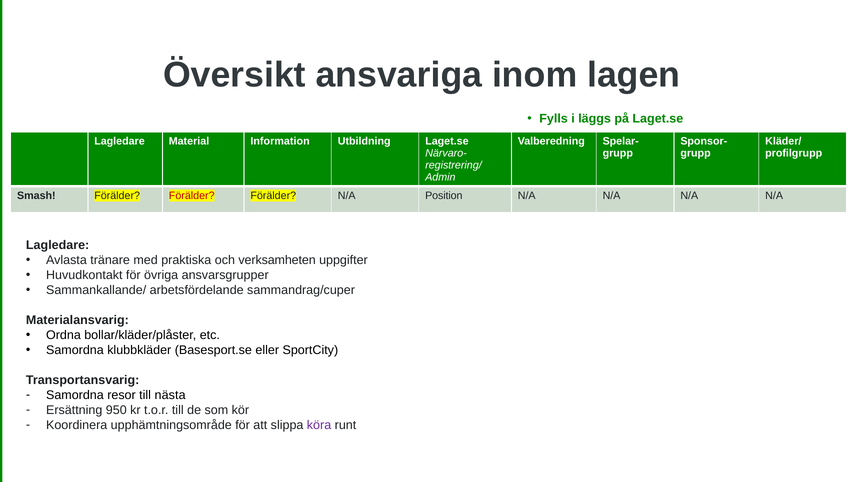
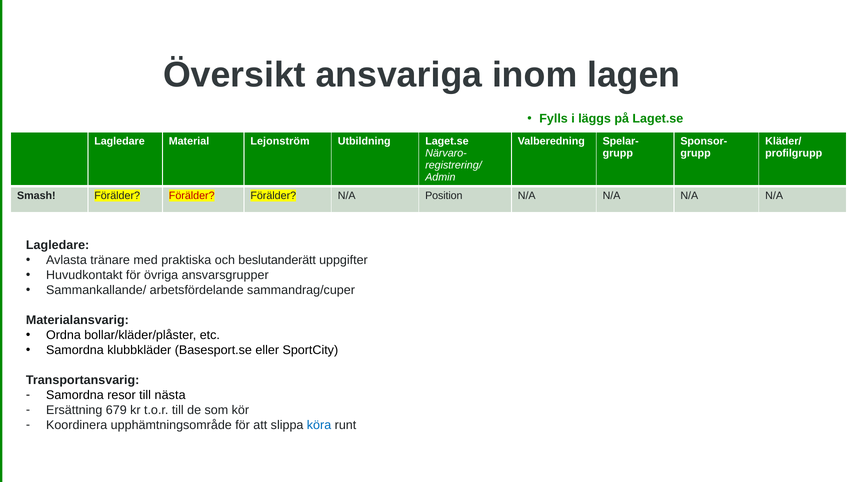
Information: Information -> Lejonström (280, 141)
verksamheten: verksamheten -> beslutanderätt (277, 260)
950: 950 -> 679 (116, 410)
köra colour: purple -> blue (319, 425)
